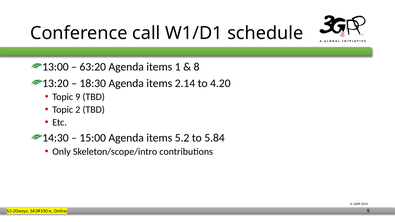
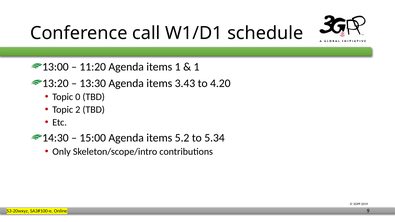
63:20: 63:20 -> 11:20 (93, 67)
8: 8 -> 1 (197, 67)
18:30: 18:30 -> 13:30 (93, 83)
2.14: 2.14 -> 3.43 (185, 83)
Topic 9: 9 -> 0 (78, 97)
5.84: 5.84 -> 5.34 (215, 138)
